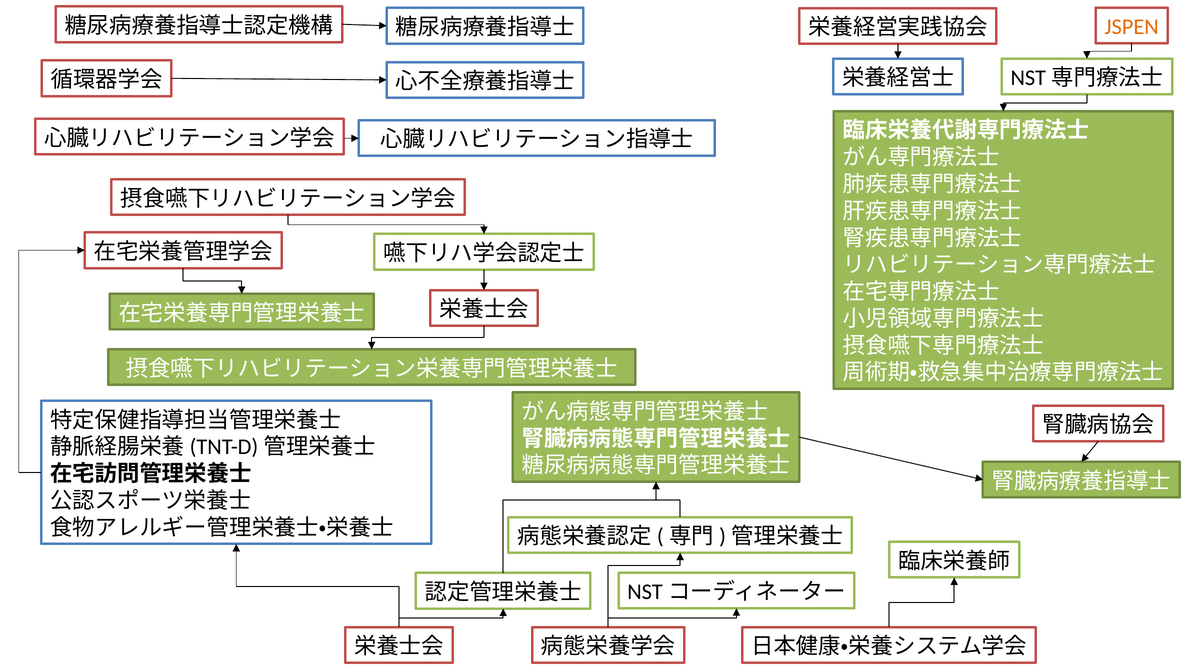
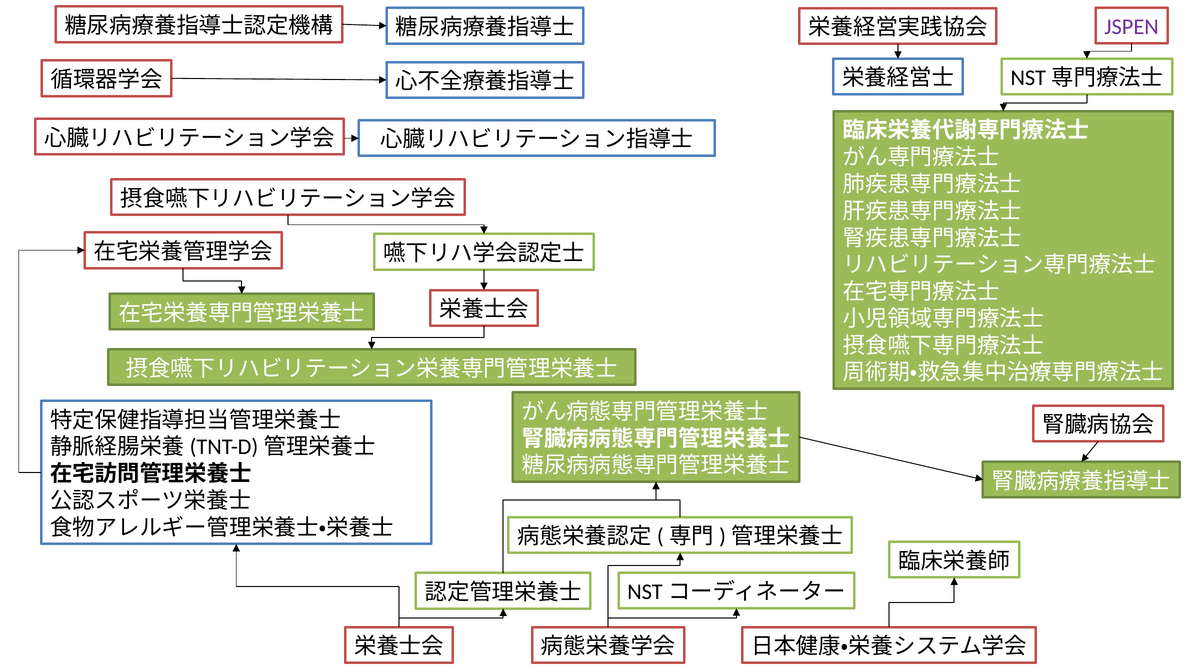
JSPEN colour: orange -> purple (1132, 27)
